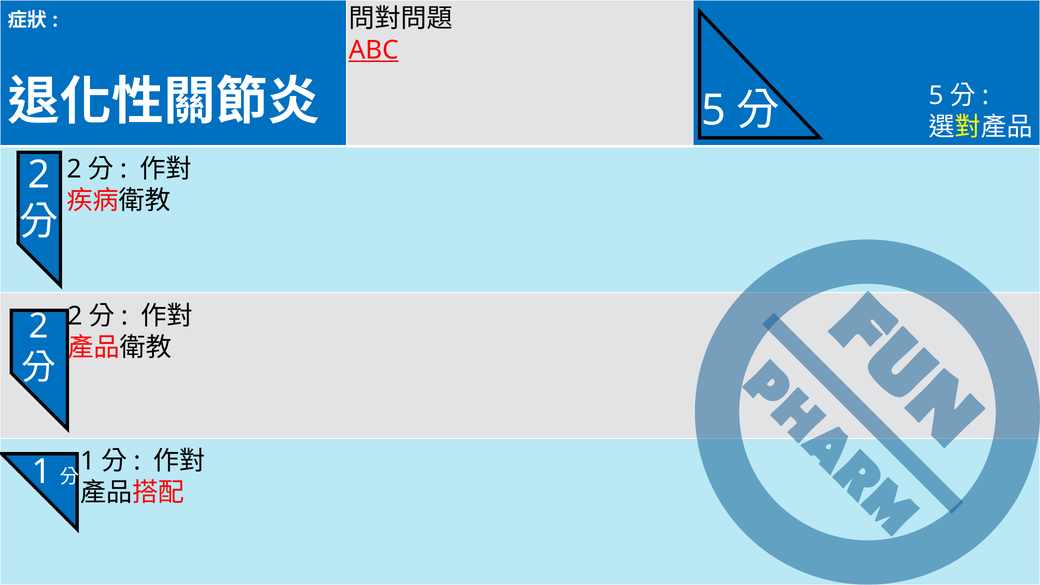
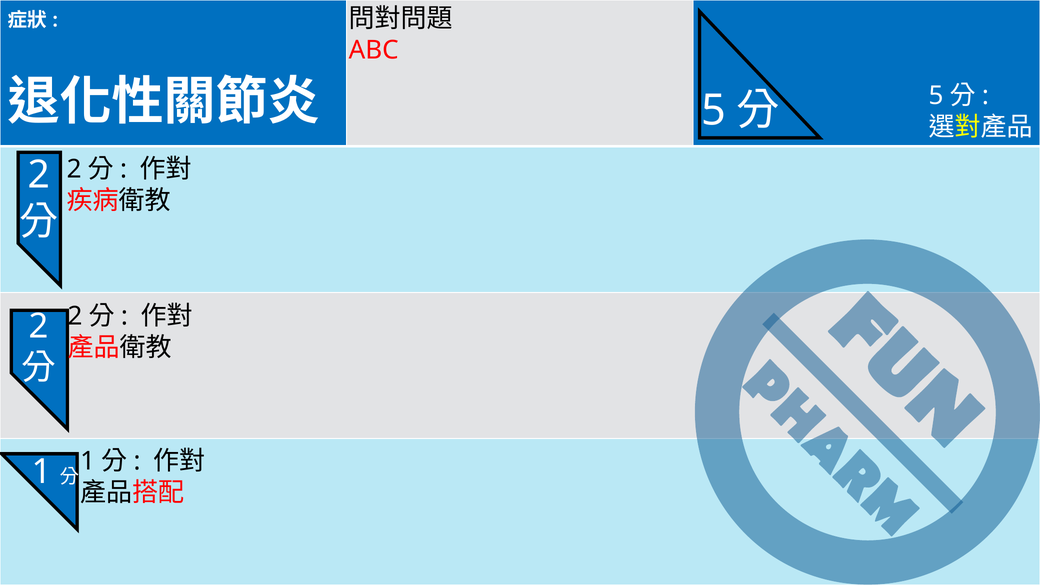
ABC underline: present -> none (374, 50)
